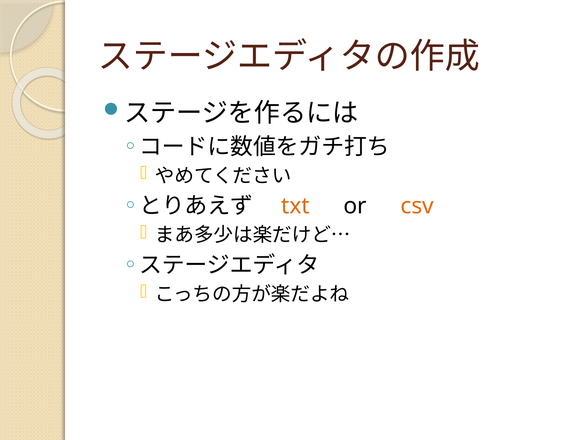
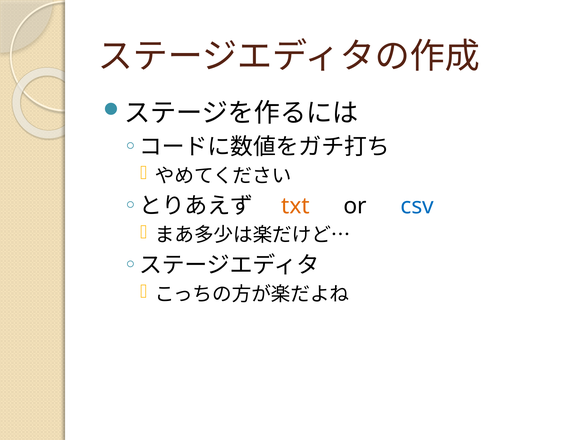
csv colour: orange -> blue (417, 206)
